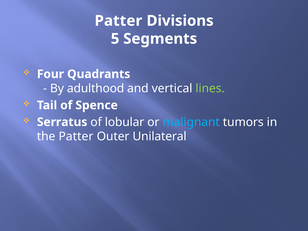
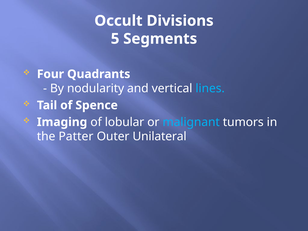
Patter: Patter -> Occult (118, 21)
adulthood: adulthood -> nodularity (96, 88)
lines colour: light green -> light blue (210, 88)
Serratus: Serratus -> Imaging (62, 122)
